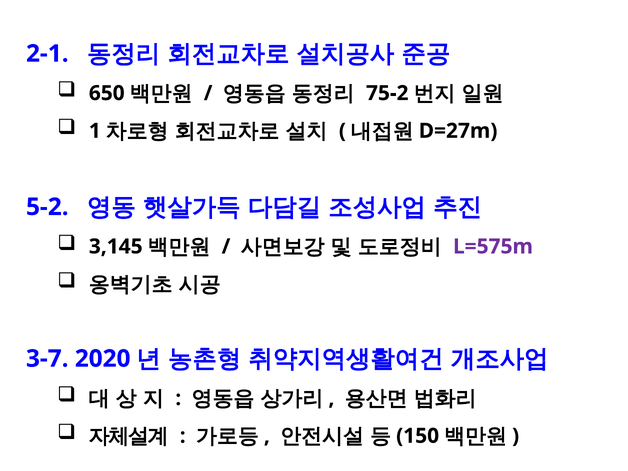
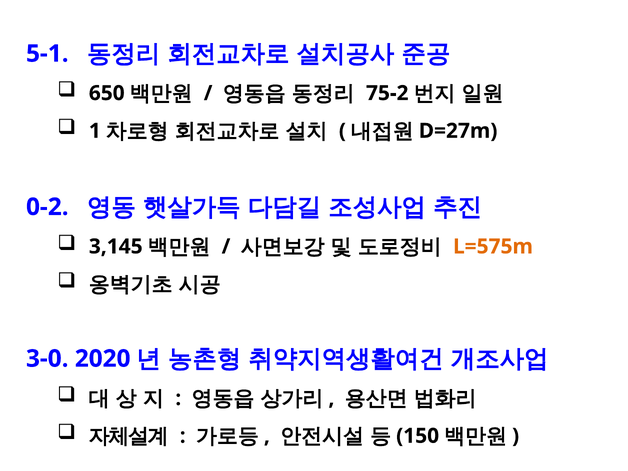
2-1: 2-1 -> 5-1 (47, 54)
5-2: 5-2 -> 0-2 (47, 207)
L=575m colour: purple -> orange (493, 247)
3-7: 3-7 -> 3-0 (47, 359)
